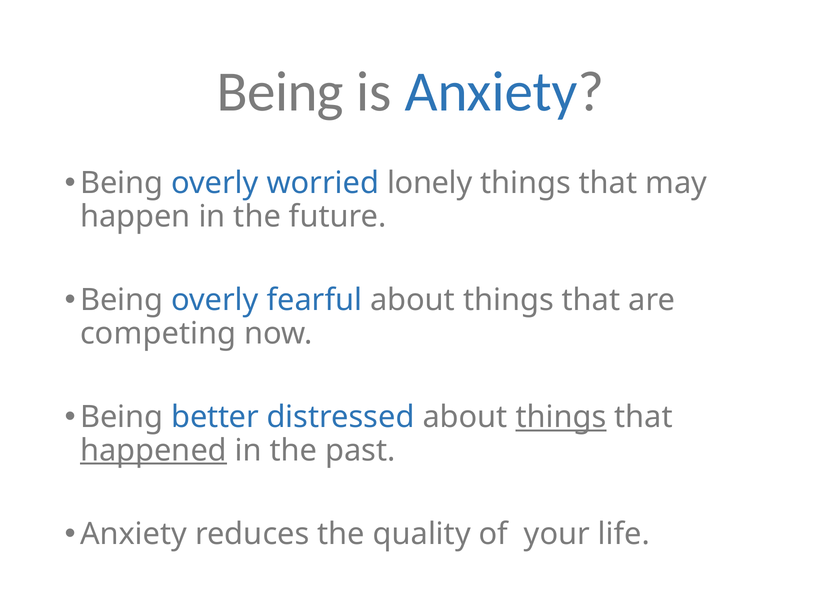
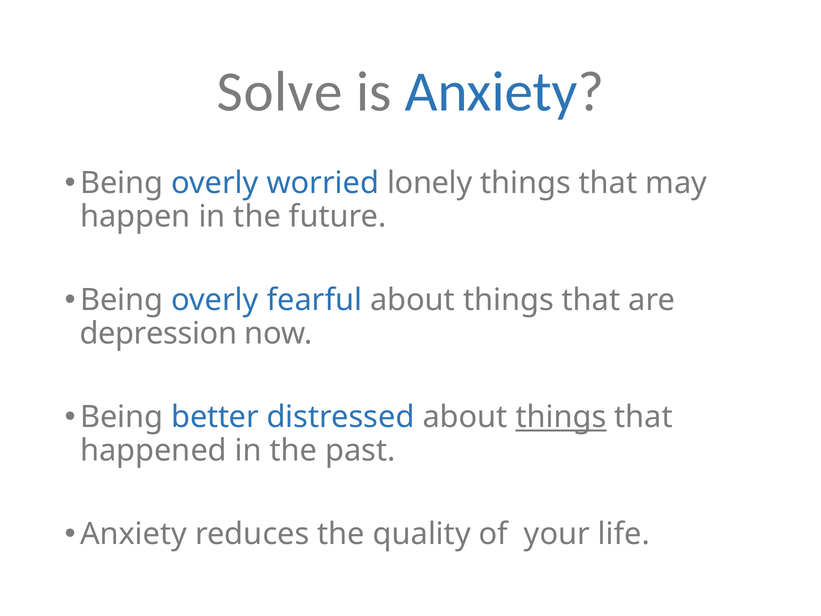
Being: Being -> Solve (280, 92)
competing: competing -> depression (158, 333)
happened underline: present -> none (153, 450)
